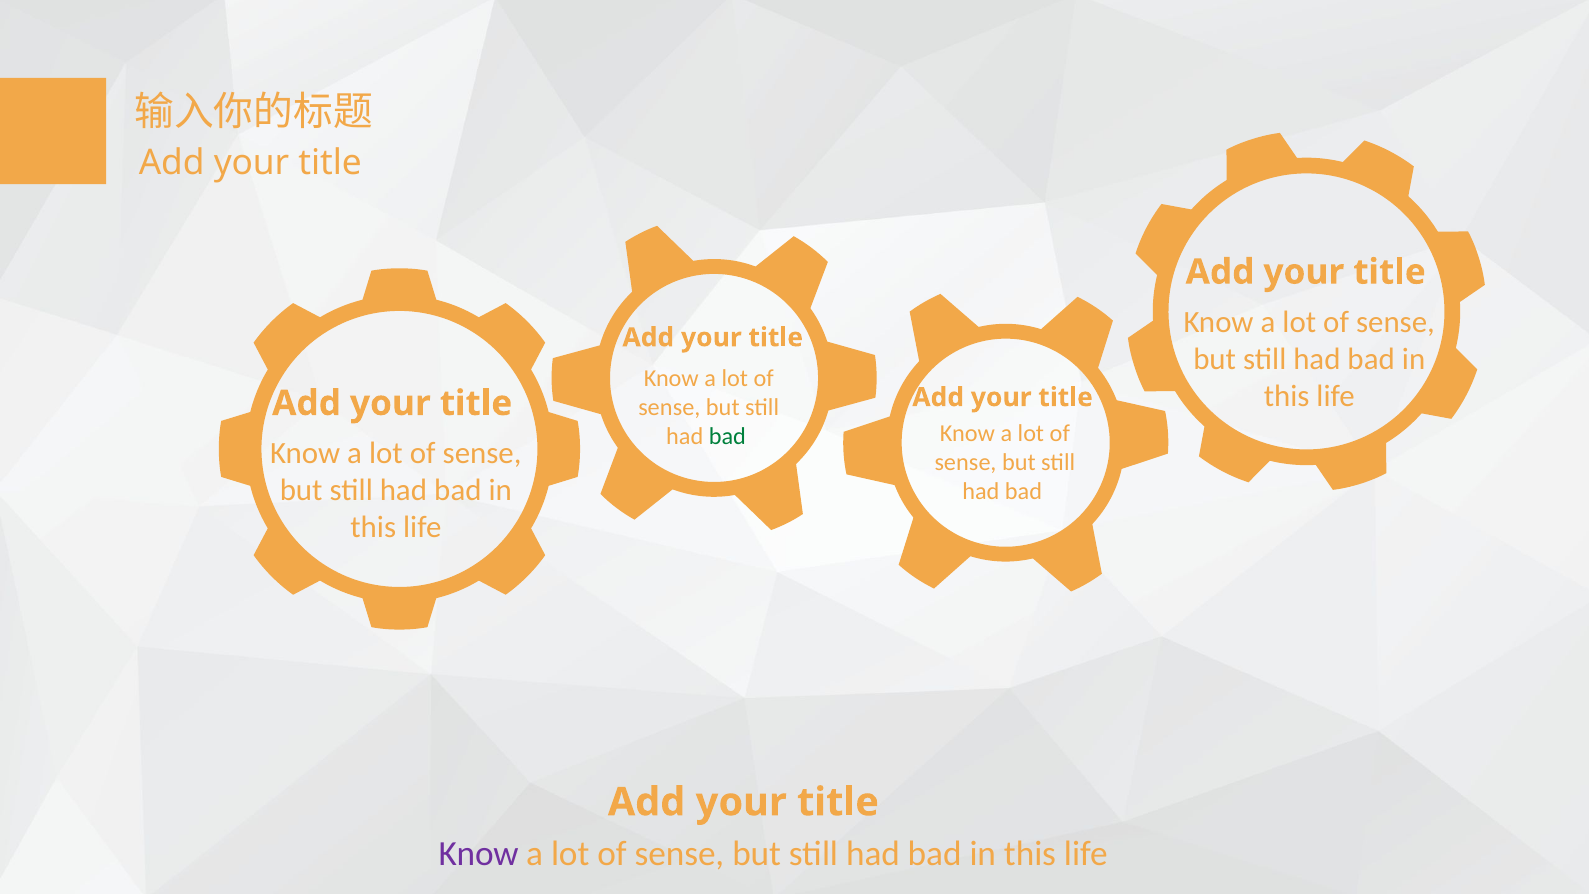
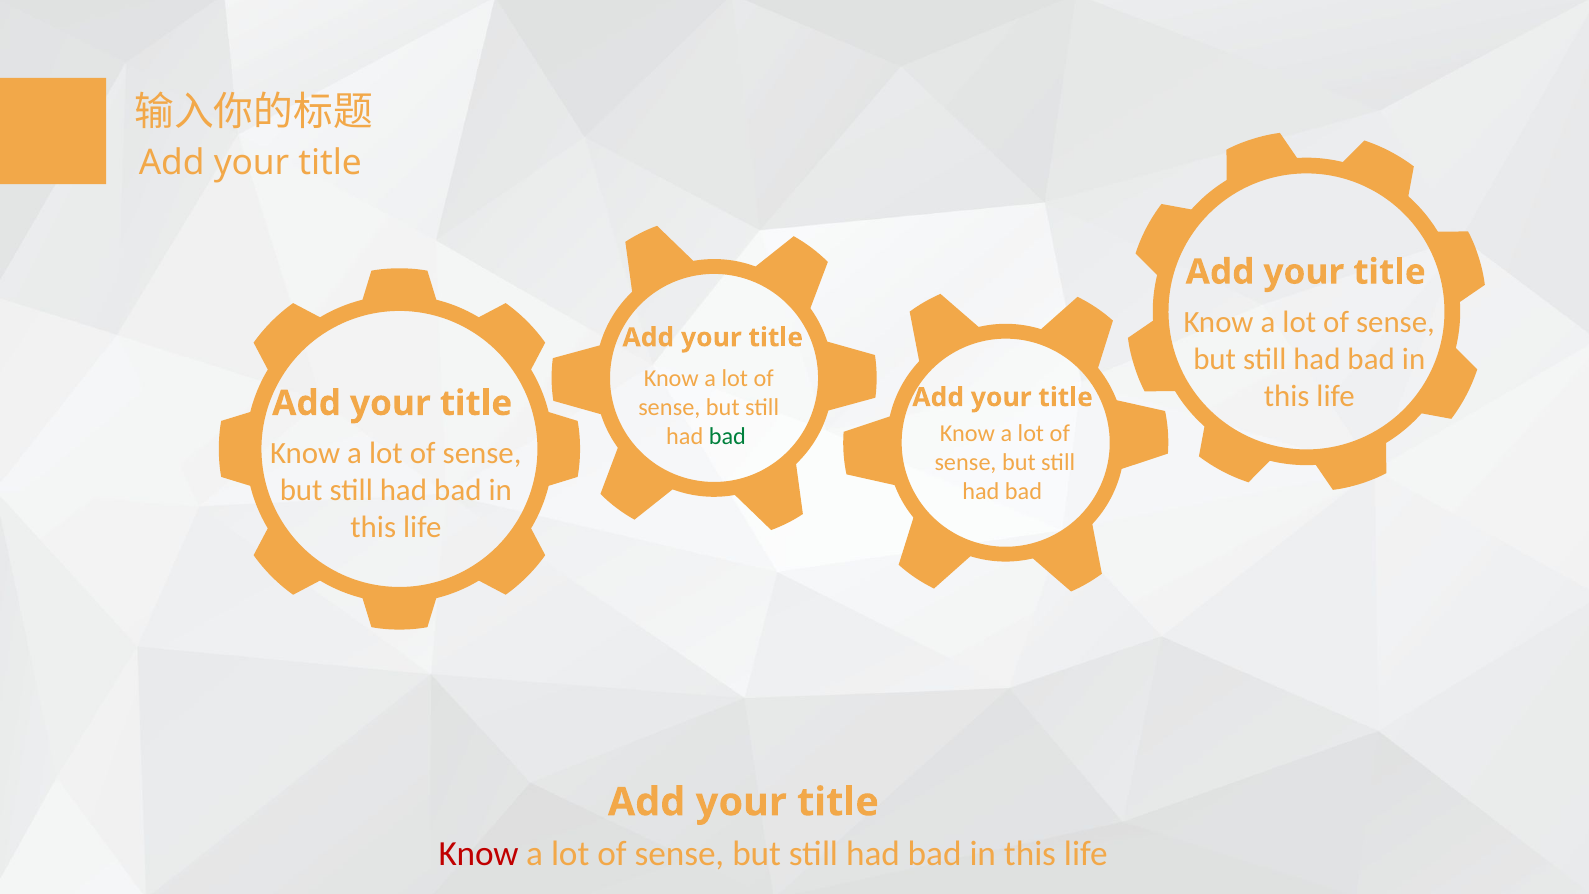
Know colour: purple -> red (479, 854)
